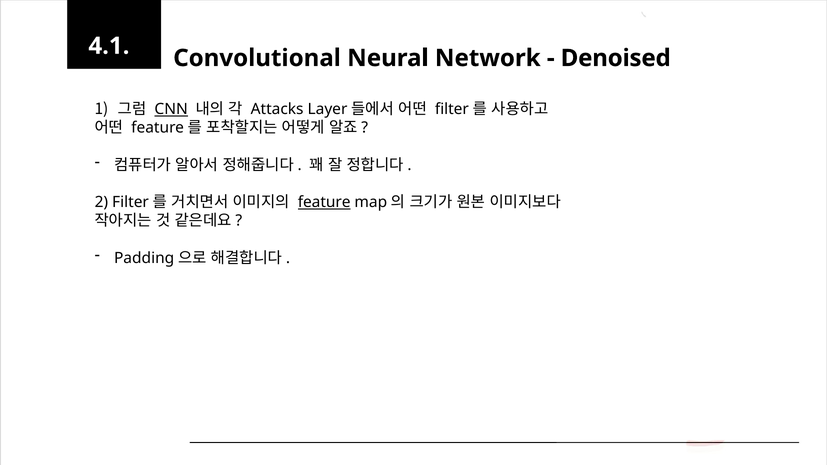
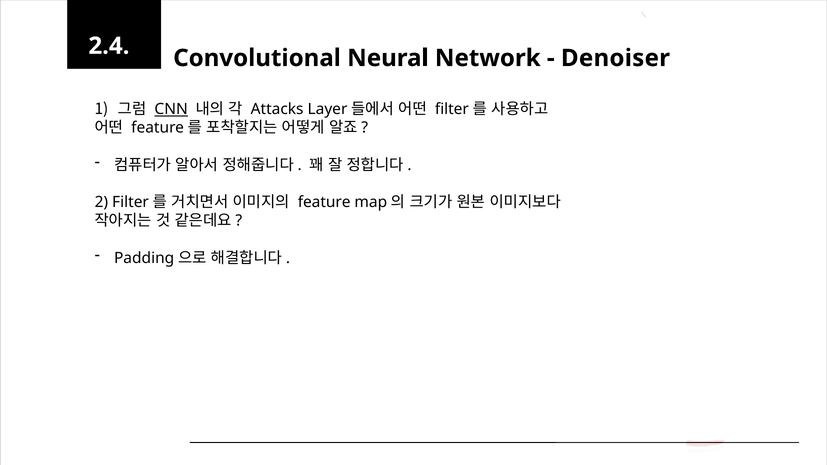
4.1: 4.1 -> 2.4 (109, 46)
Denoised: Denoised -> Denoiser (615, 58)
feature underline: present -> none (324, 202)
